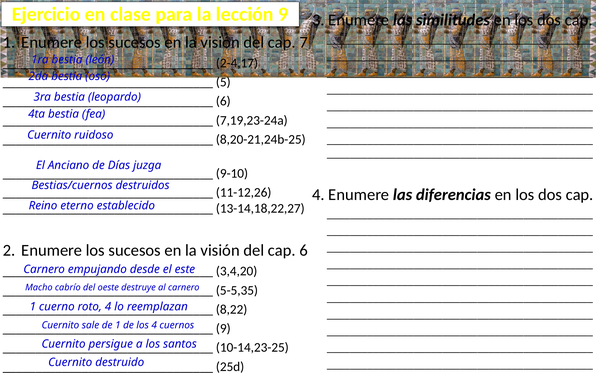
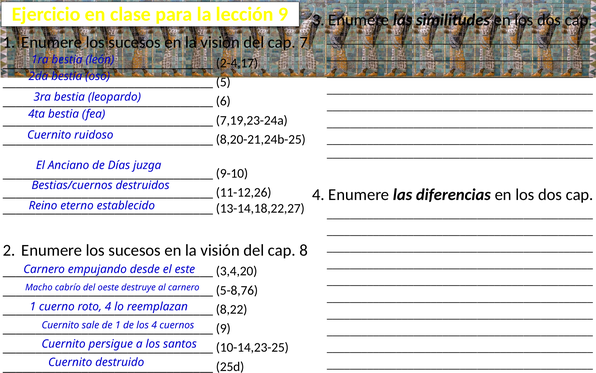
cap 6: 6 -> 8 (304, 250)
5-5,35: 5-5,35 -> 5-8,76 (237, 290)
